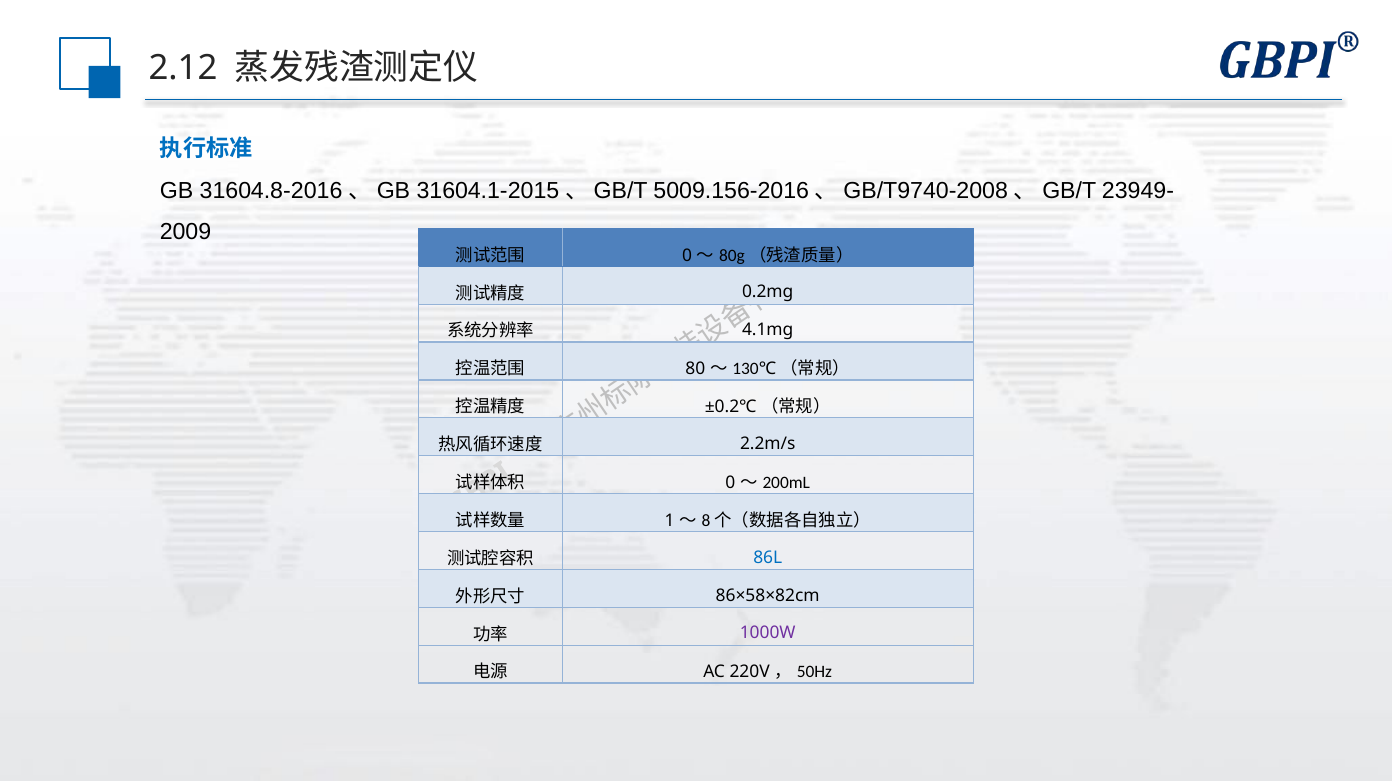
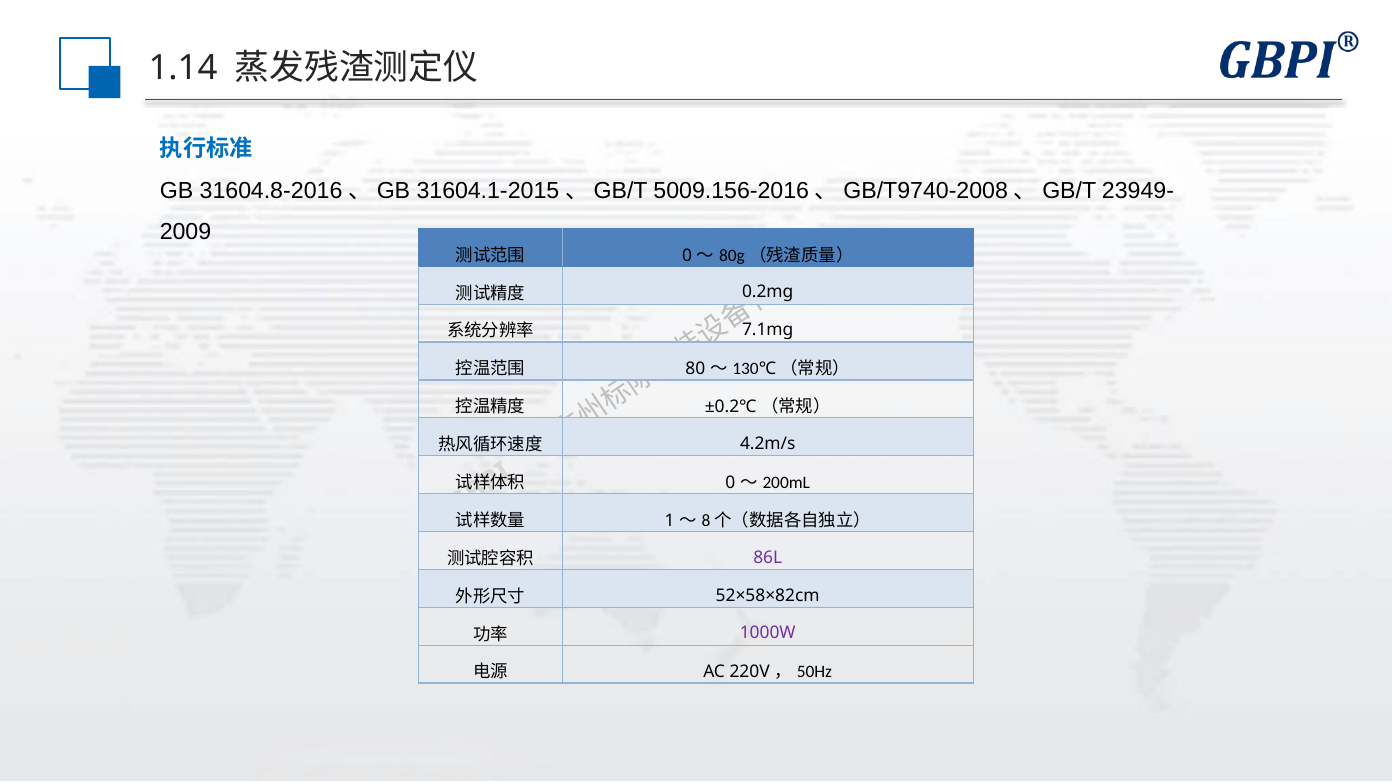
2.12: 2.12 -> 1.14 (183, 68)
4.1mg: 4.1mg -> 7.1mg (768, 330)
2.2m/s: 2.2m/s -> 4.2m/s (768, 444)
86L colour: blue -> purple (768, 557)
86×58×82cm: 86×58×82cm -> 52×58×82cm (768, 595)
